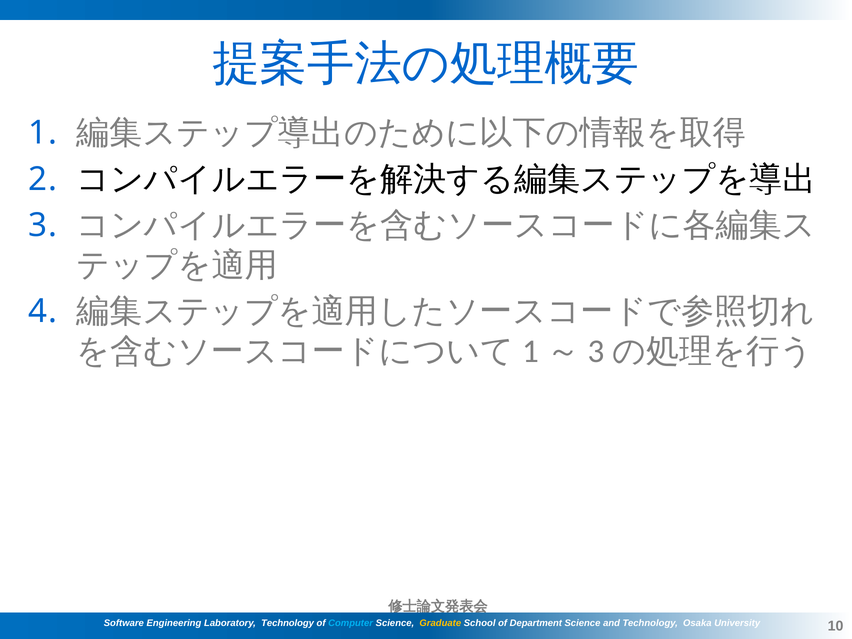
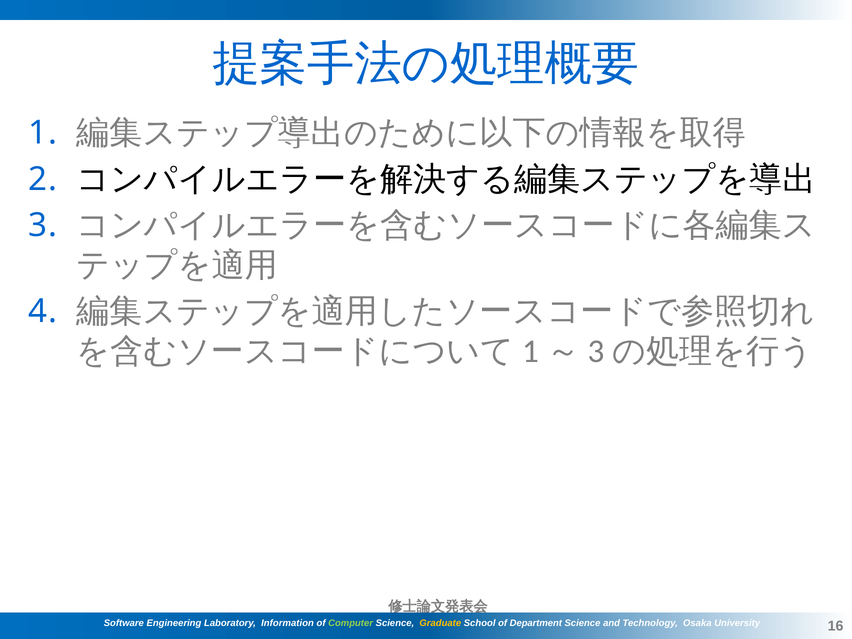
Laboratory Technology: Technology -> Information (288, 623)
Computer colour: light blue -> light green (351, 623)
10: 10 -> 16 (836, 626)
